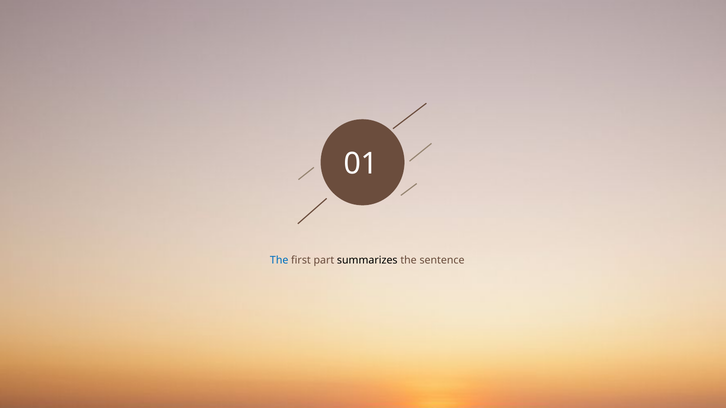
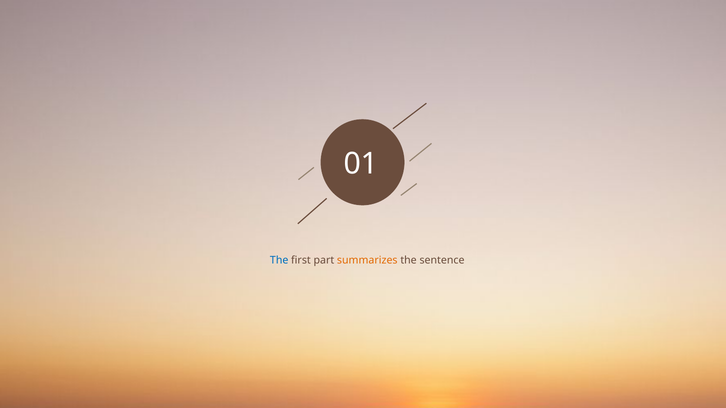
summarizes colour: black -> orange (367, 261)
